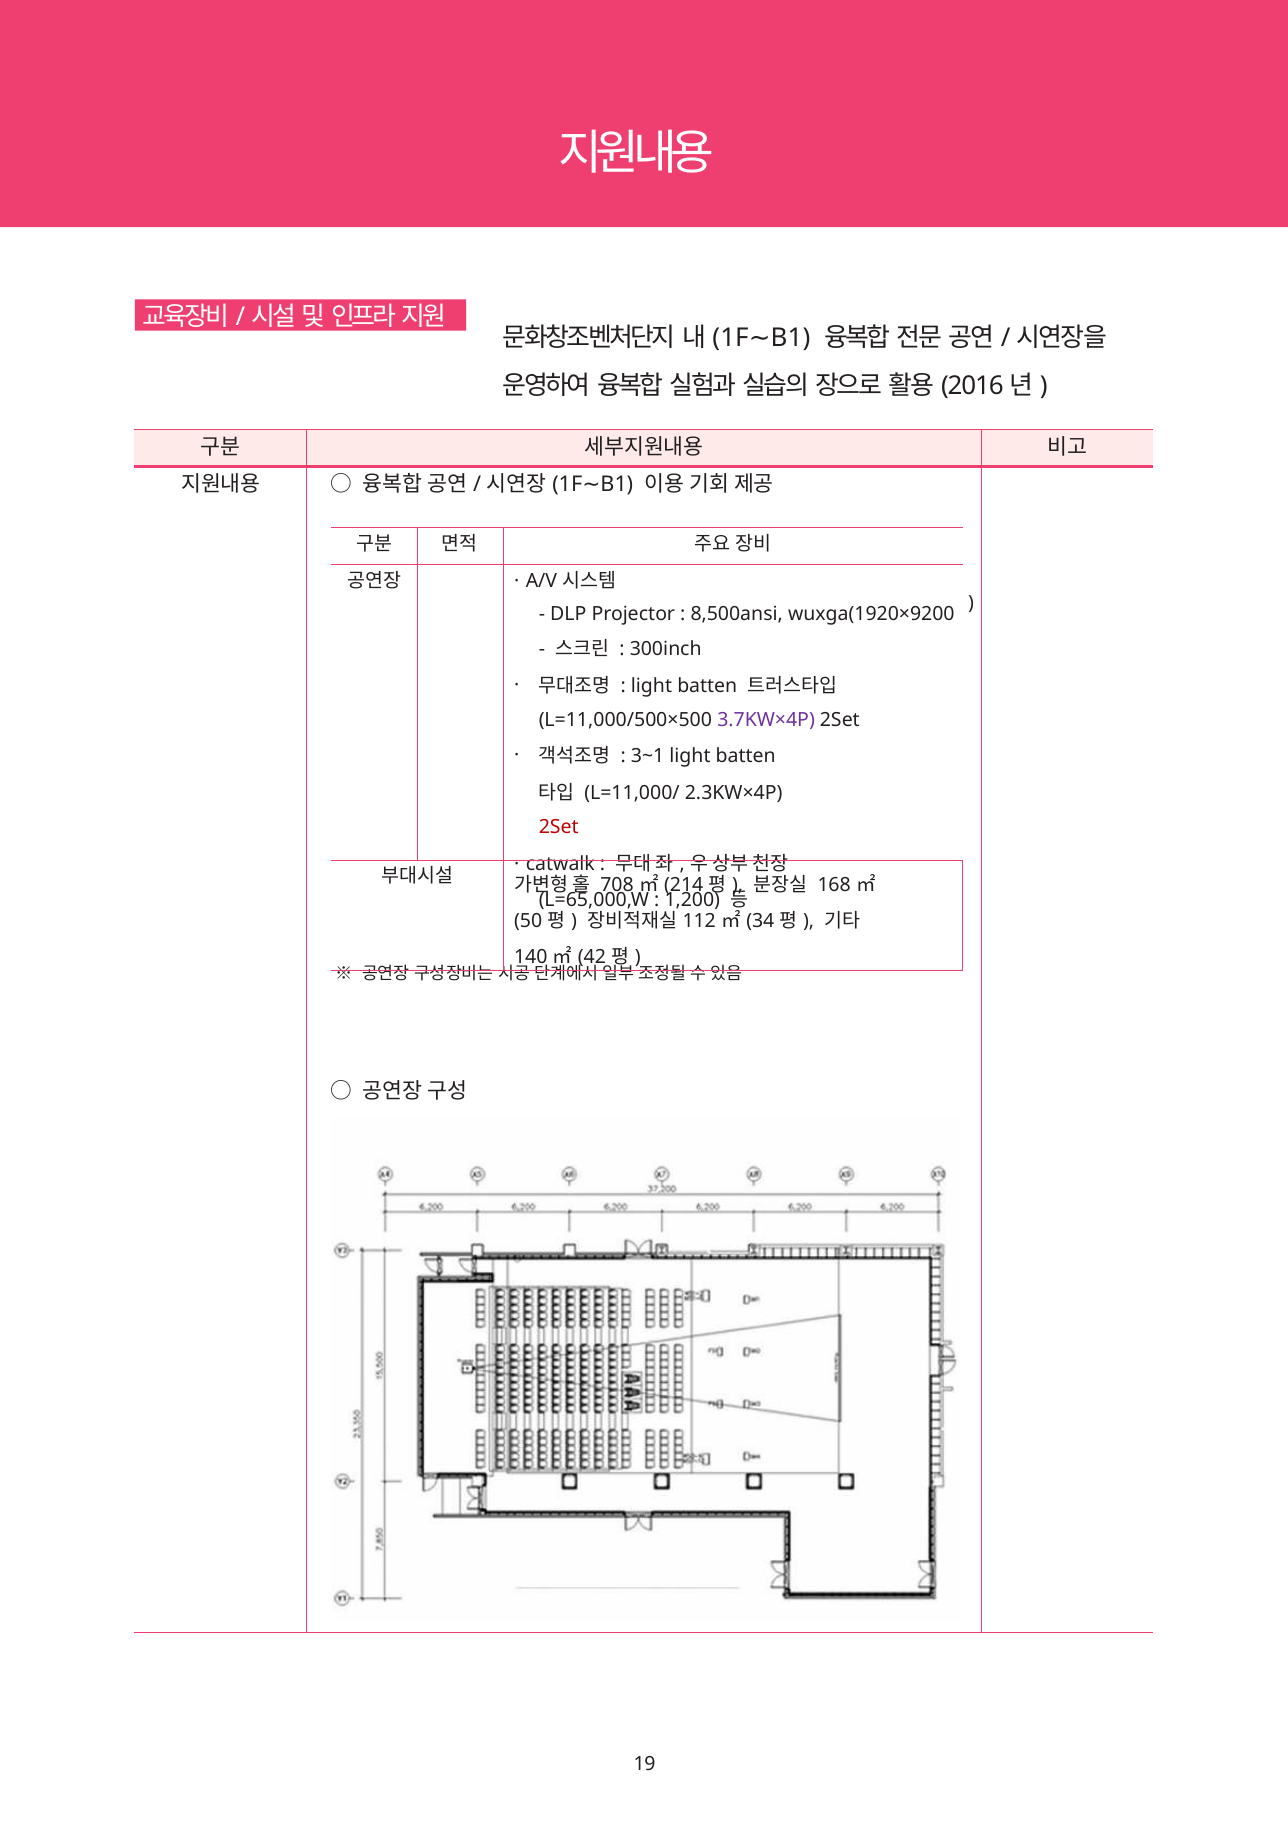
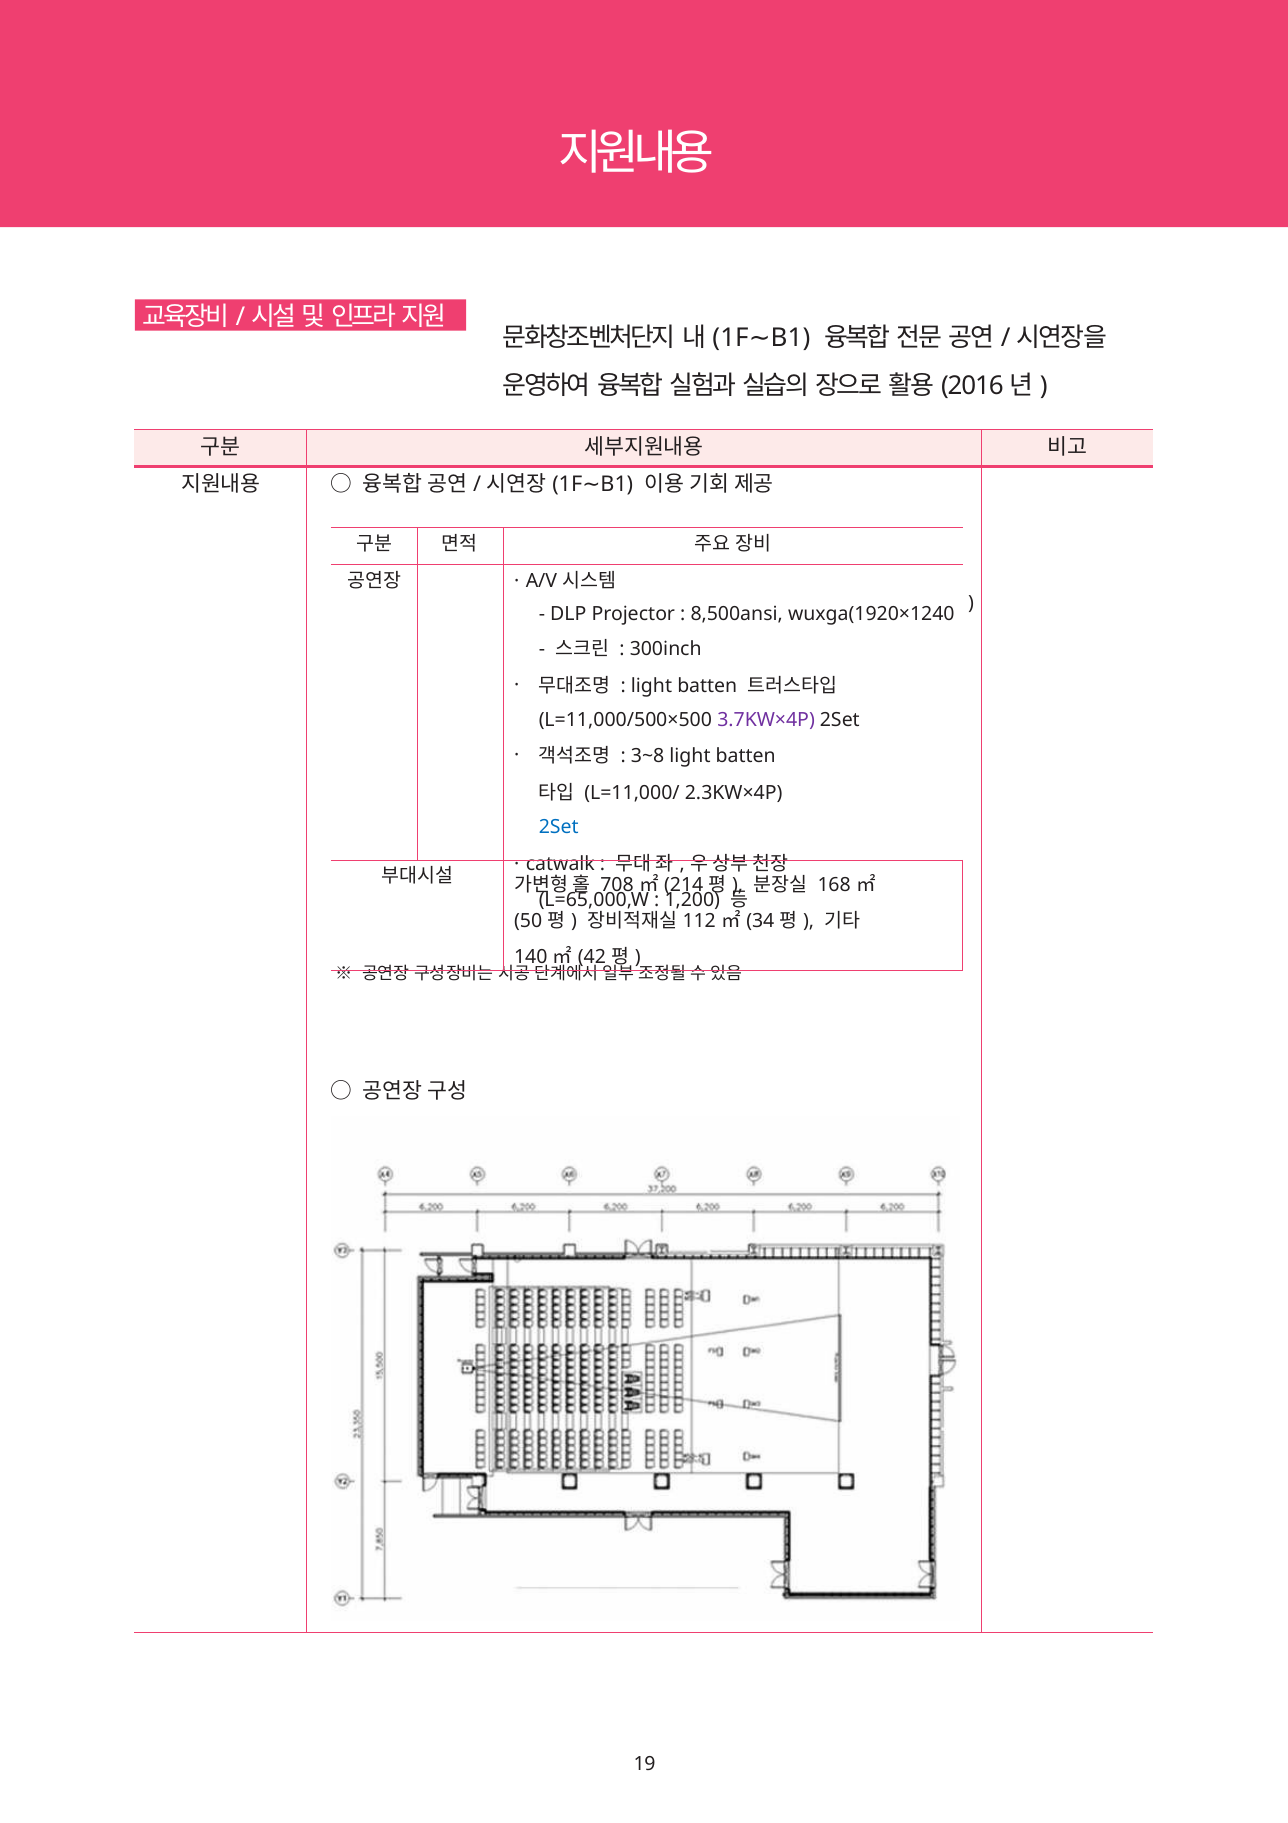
wuxga(1920×9200: wuxga(1920×9200 -> wuxga(1920×1240 (871, 614)
3~1: 3~1 -> 3~8 (648, 756)
2Set colour: red -> blue (559, 827)
